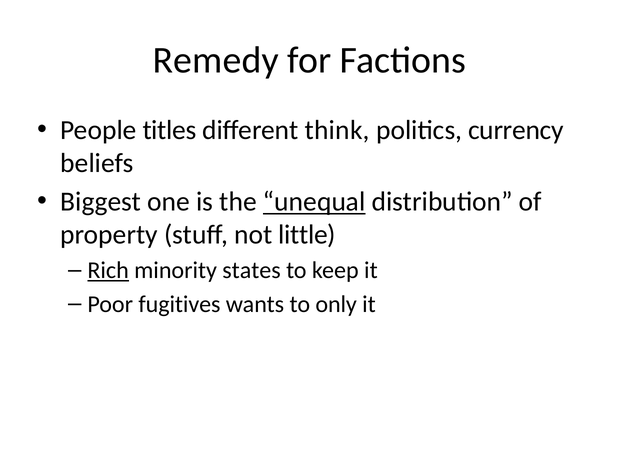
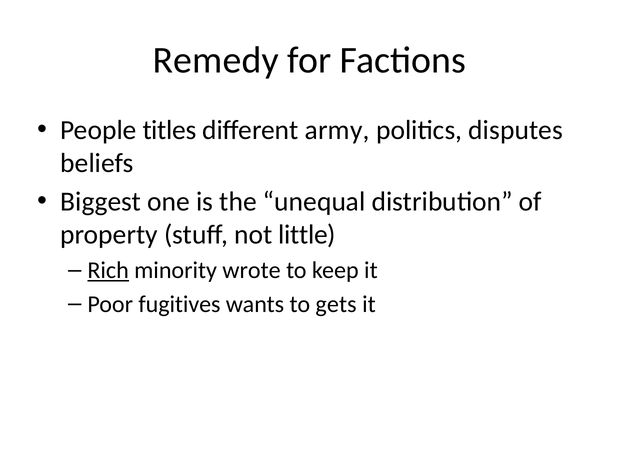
think: think -> army (337, 130)
currency: currency -> disputes (516, 130)
unequal underline: present -> none (314, 201)
states: states -> wrote (252, 270)
only: only -> gets (336, 304)
